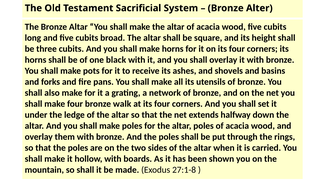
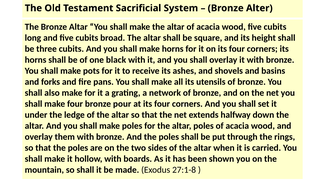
walk: walk -> pour (122, 104)
